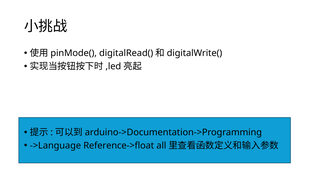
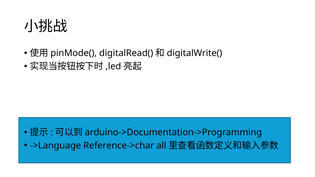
Reference->float: Reference->float -> Reference->char (119, 146)
